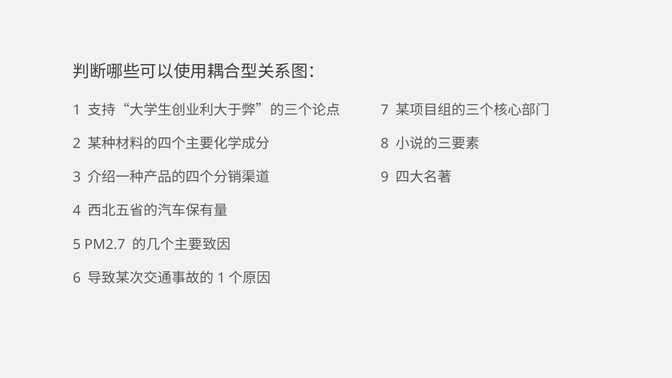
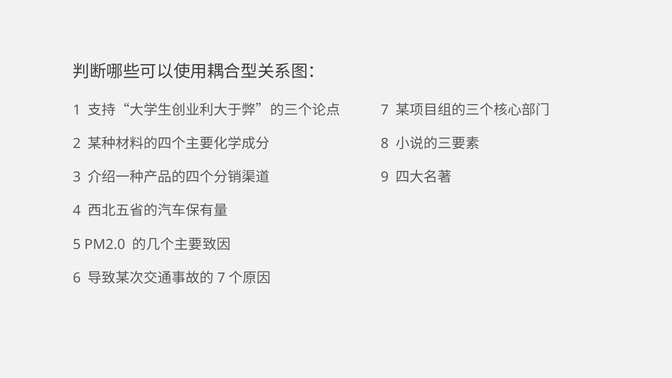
PM2.7: PM2.7 -> PM2.0 (105, 244)
1: 1 -> 7 (221, 278)
